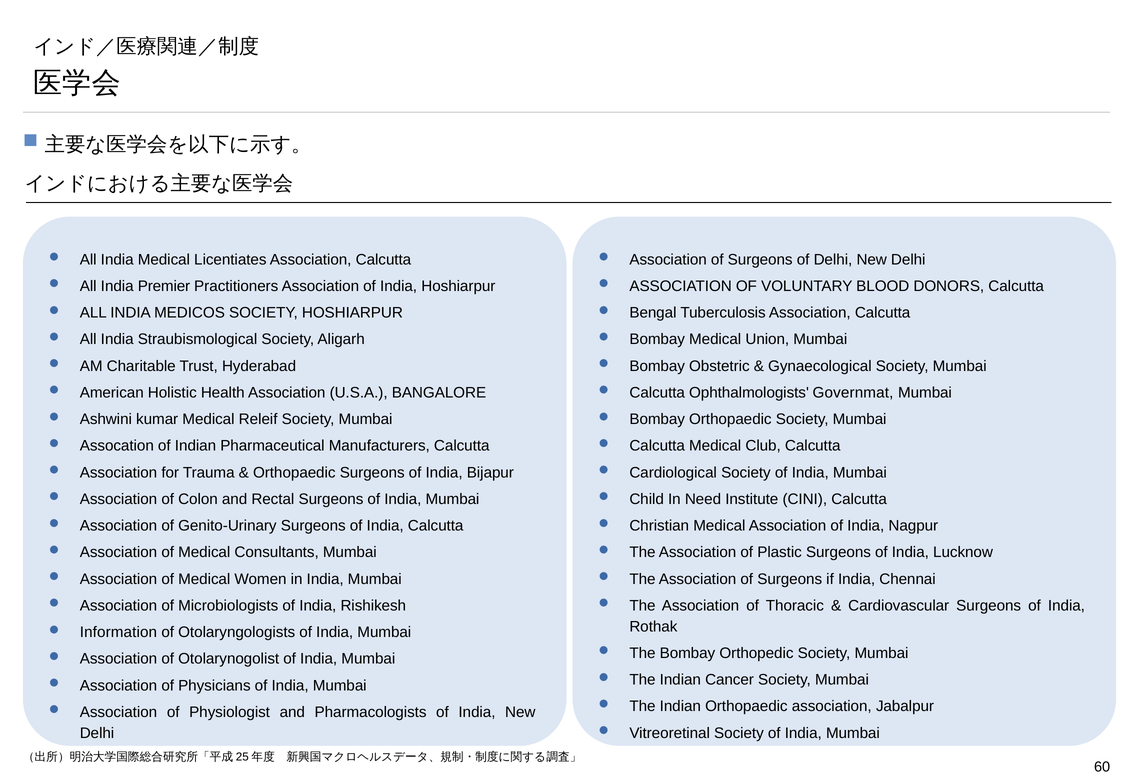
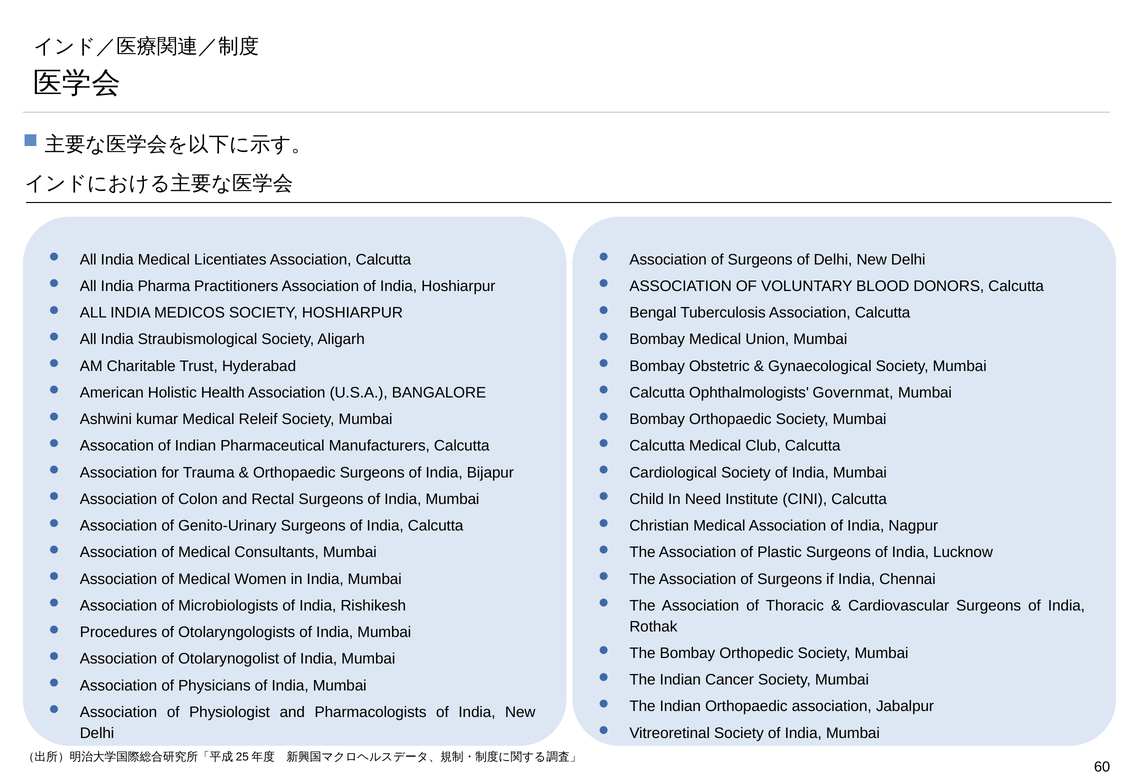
Premier: Premier -> Pharma (164, 286)
Information: Information -> Procedures (119, 633)
